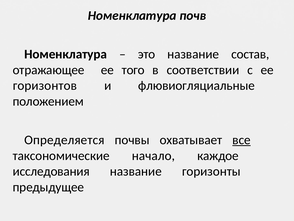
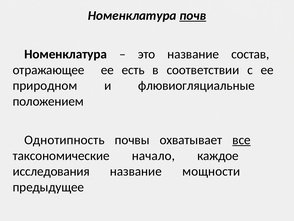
почв underline: none -> present (193, 15)
того: того -> есть (133, 70)
горизонтов: горизонтов -> природном (45, 85)
Определяется: Определяется -> Однотипность (64, 140)
горизонты: горизонты -> мощности (211, 171)
